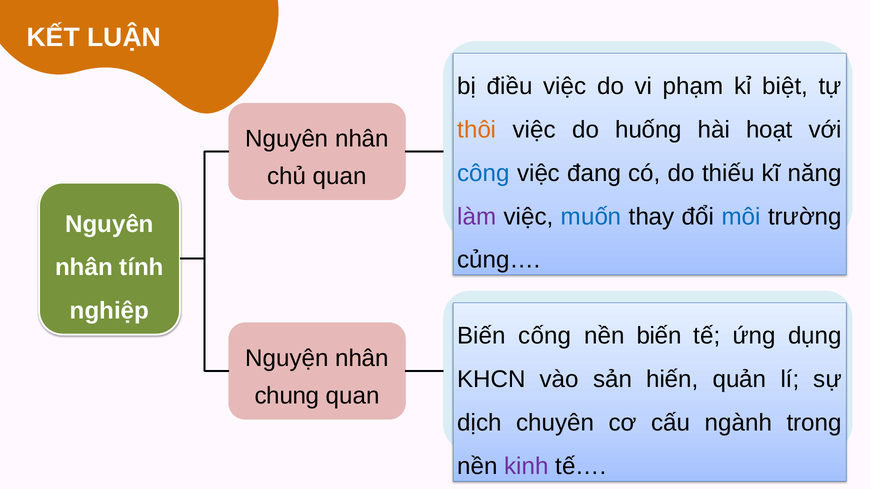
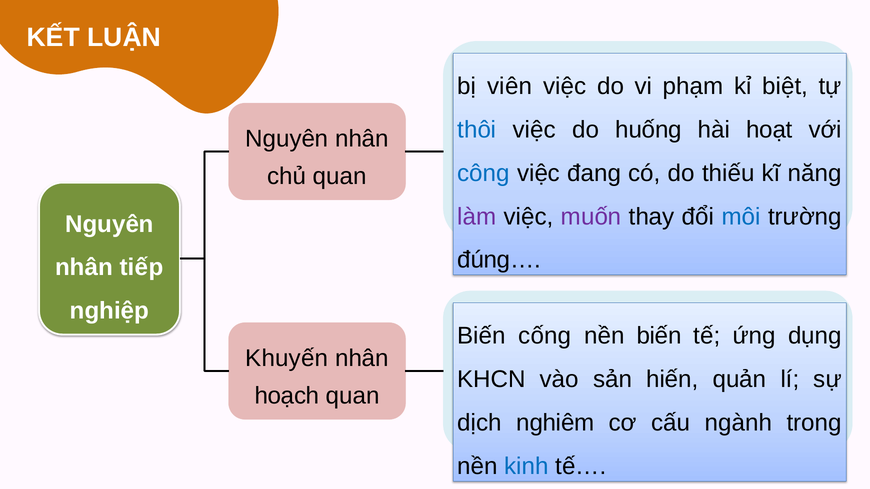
điều: điều -> viên (510, 86)
thôi colour: orange -> blue (477, 130)
muốn colour: blue -> purple (591, 217)
củng…: củng… -> đúng… (499, 260)
tính: tính -> tiếp (141, 268)
Nguyện: Nguyện -> Khuyến (287, 358)
chung: chung -> hoạch (287, 396)
chuyên: chuyên -> nghiêm (555, 423)
kinh colour: purple -> blue (527, 466)
